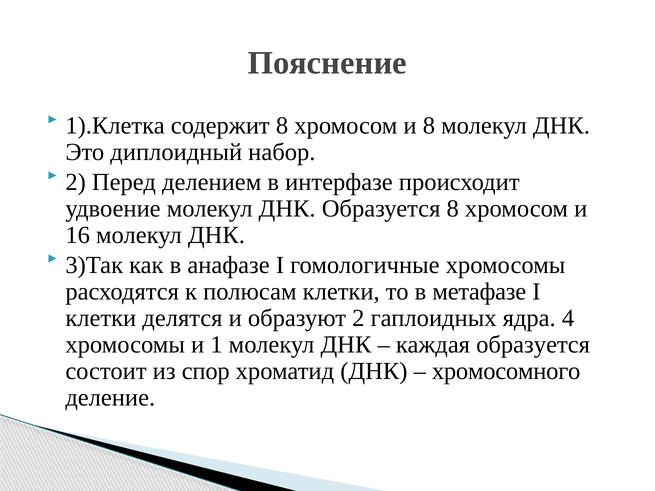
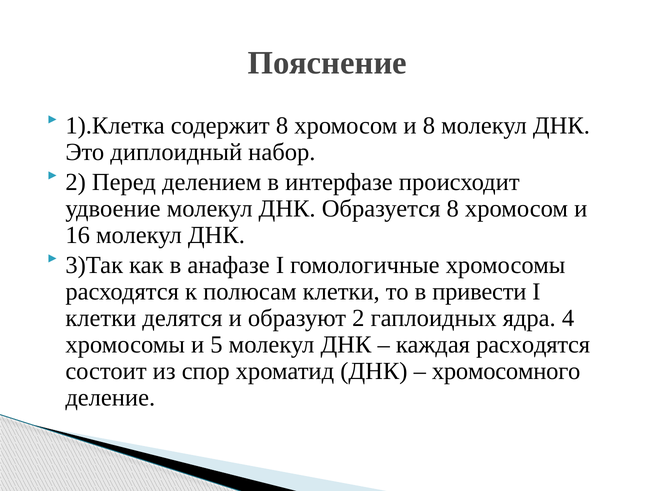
метафазе: метафазе -> привести (479, 292)
1: 1 -> 5 (216, 345)
каждая образуется: образуется -> расходятся (533, 345)
